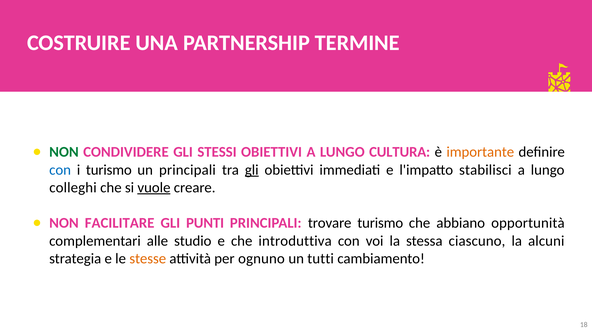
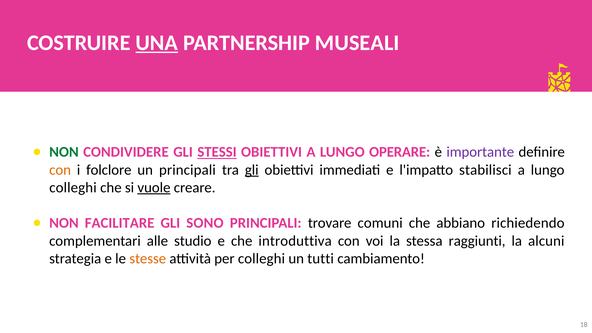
UNA underline: none -> present (157, 43)
TERMINE: TERMINE -> MUSEALI (357, 43)
STESSI underline: none -> present (217, 152)
CULTURA: CULTURA -> OPERARE (400, 152)
importante colour: orange -> purple (480, 152)
con colour: blue -> orange (60, 170)
i turismo: turismo -> folclore (109, 170)
PUNTI: PUNTI -> SONO (205, 223)
trovare turismo: turismo -> comuni (380, 223)
opportunità: opportunità -> richiedendo (528, 223)
ciascuno: ciascuno -> raggiunti (477, 241)
per ognuno: ognuno -> colleghi (261, 259)
